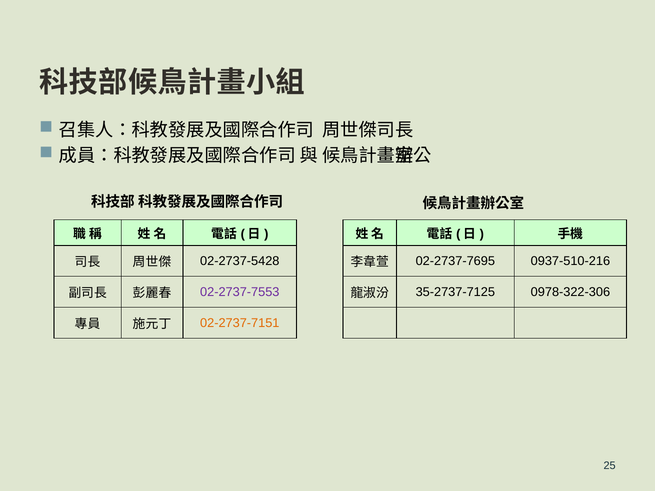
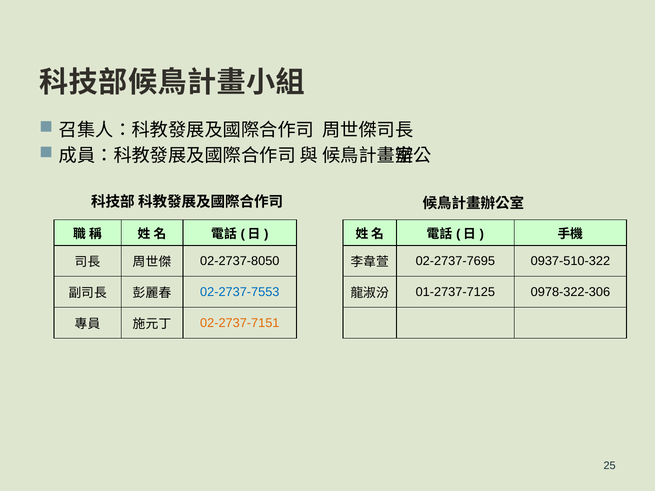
02-2737-5428: 02-2737-5428 -> 02-2737-8050 (240, 261)
0937-510-216: 0937-510-216 -> 0937-510-322 (570, 261)
02-2737-7553 colour: purple -> blue (240, 292)
35-2737-7125: 35-2737-7125 -> 01-2737-7125 (455, 292)
